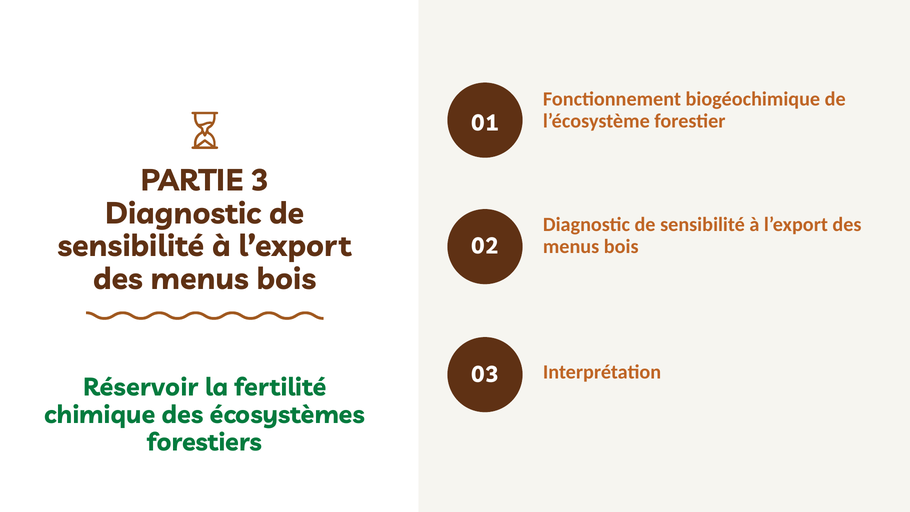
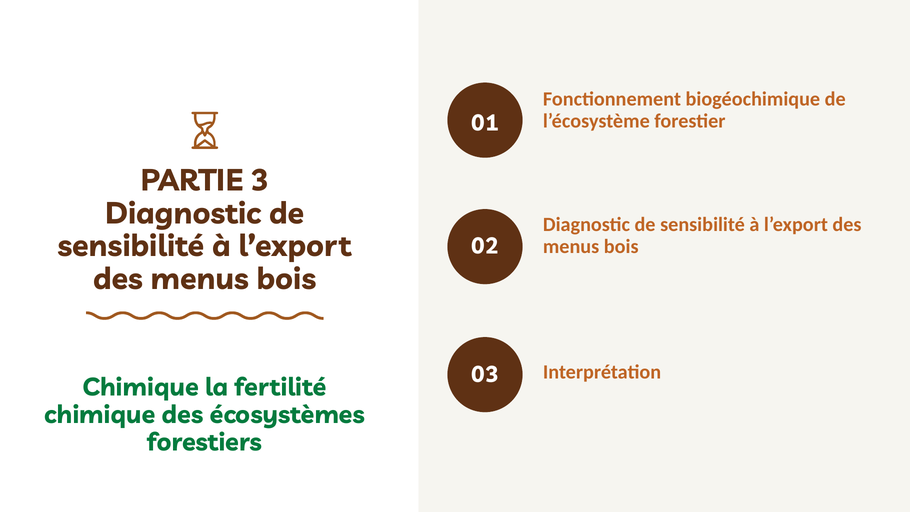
Réservoir: Réservoir -> Chimique (141, 388)
